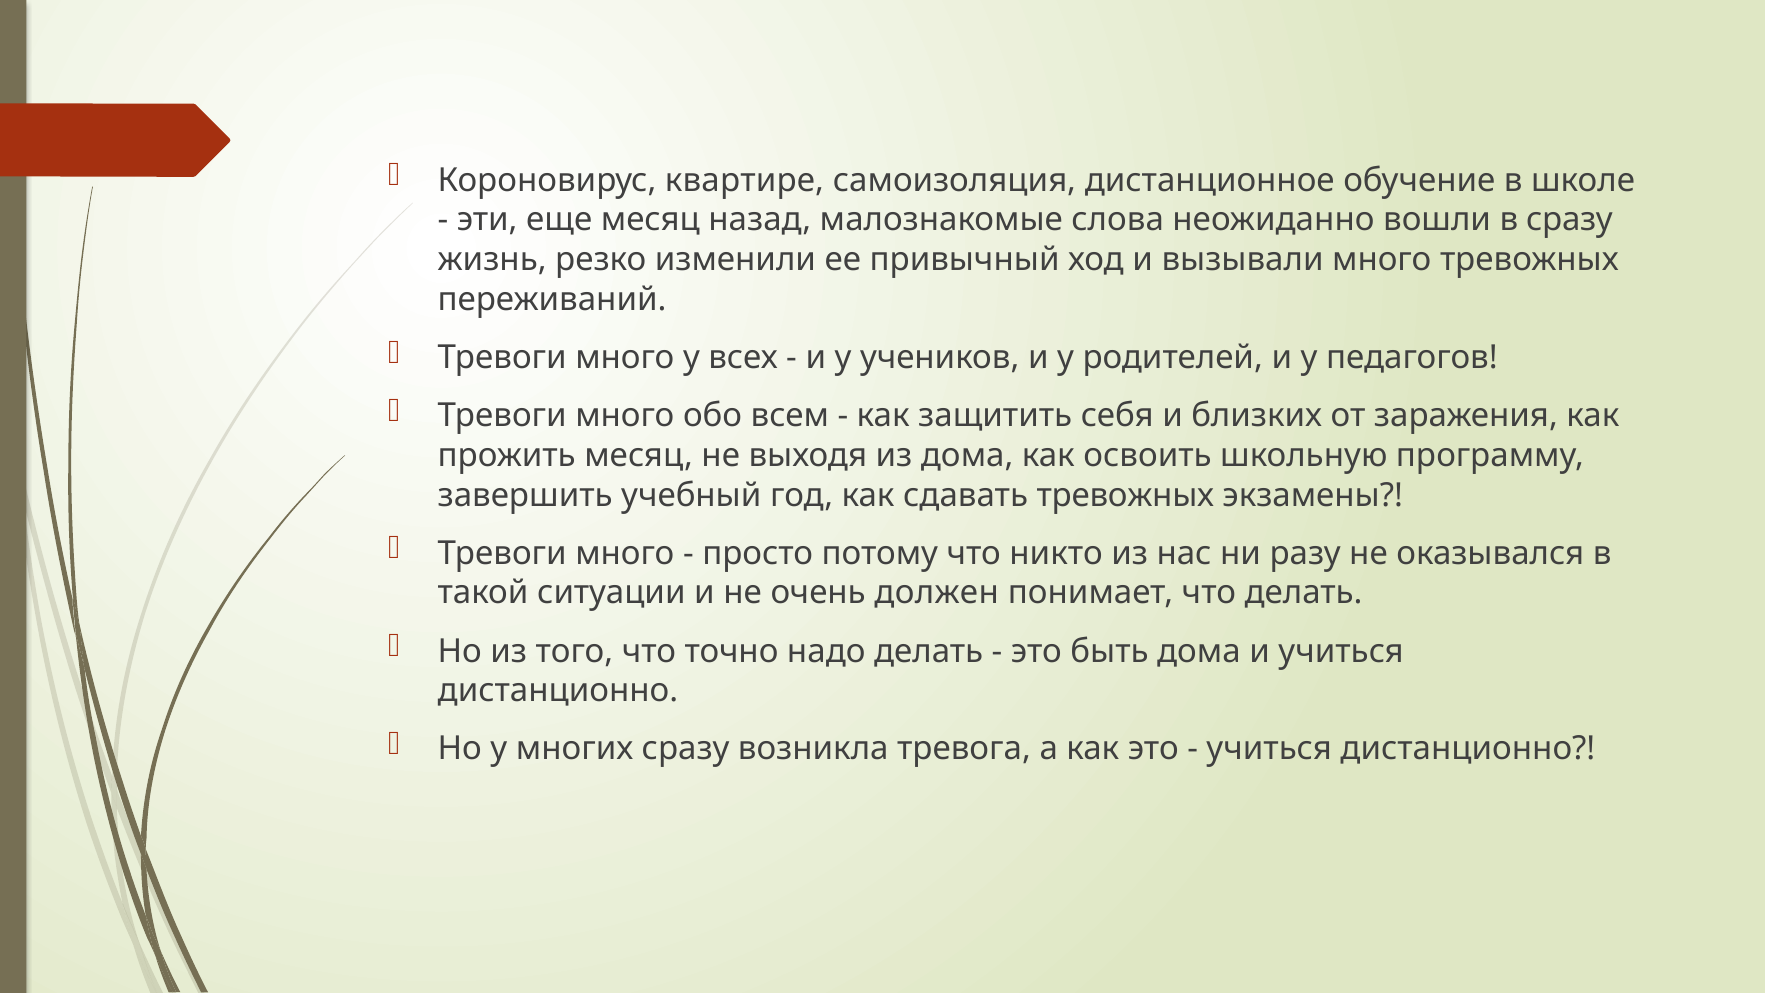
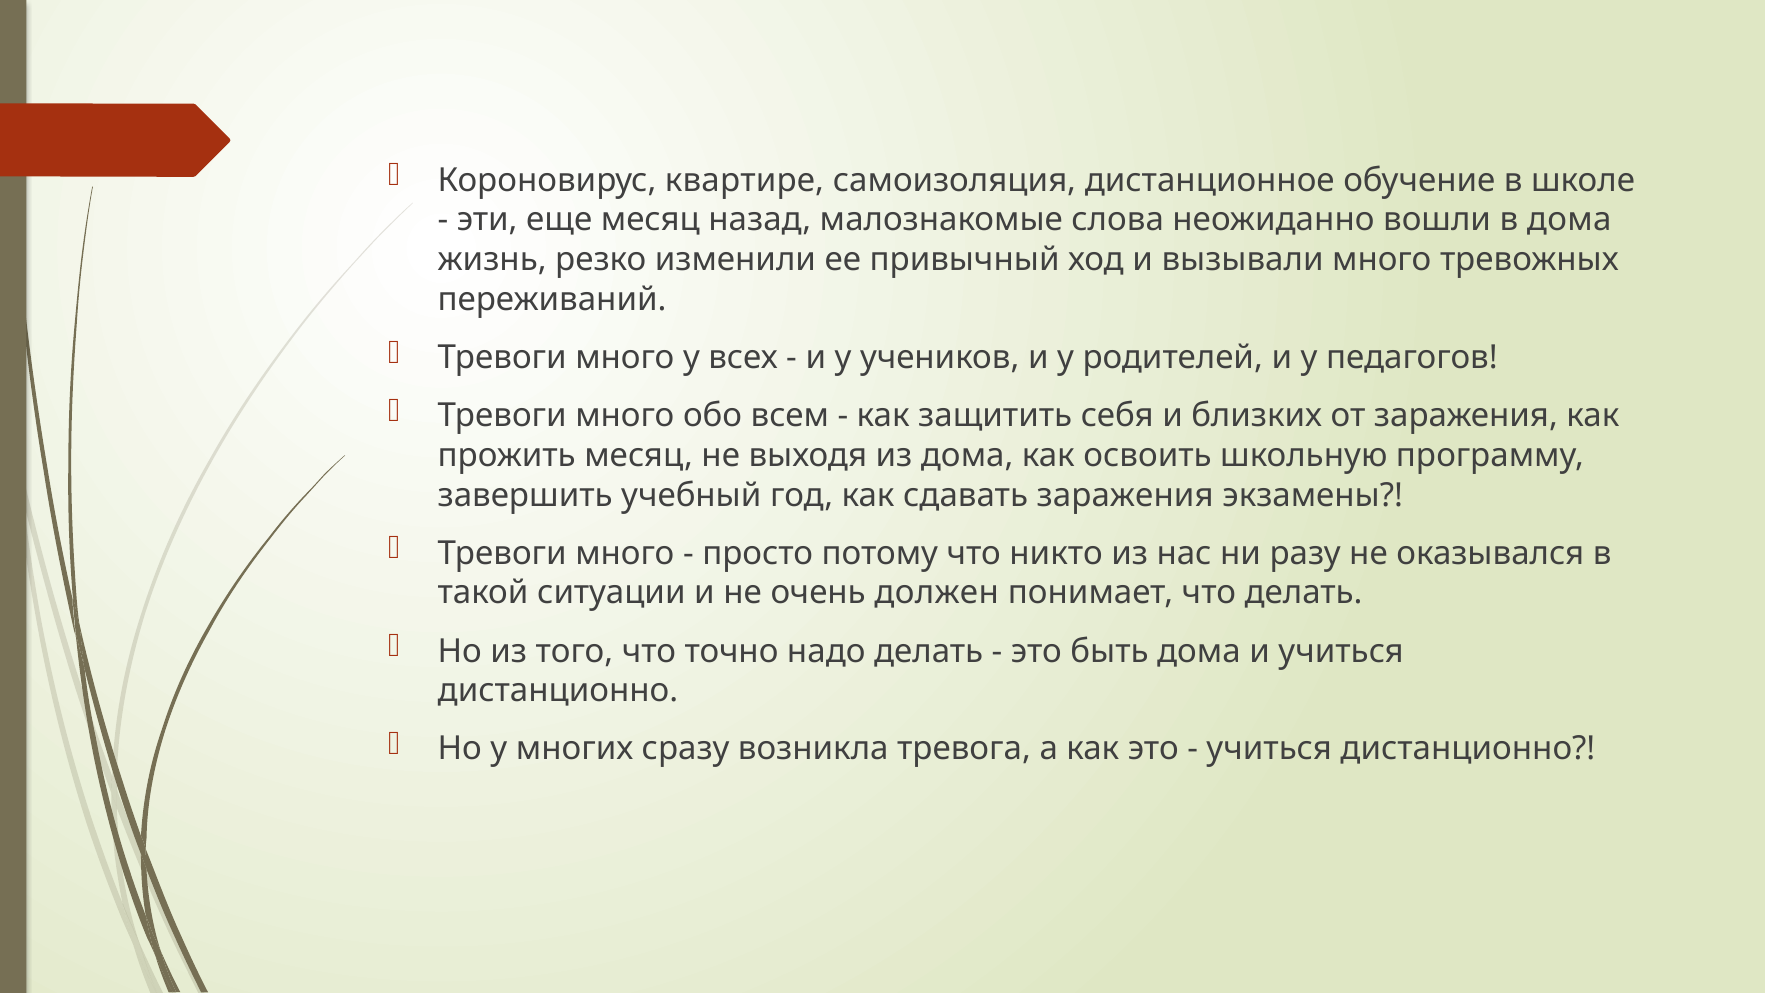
в сразу: сразу -> дома (1569, 220)
сдавать тревожных: тревожных -> заражения (1125, 495)
